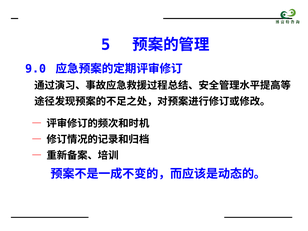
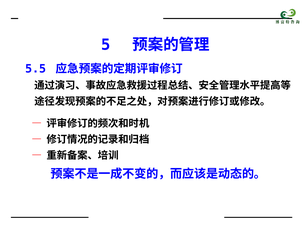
9.0: 9.0 -> 5.5 (36, 69)
